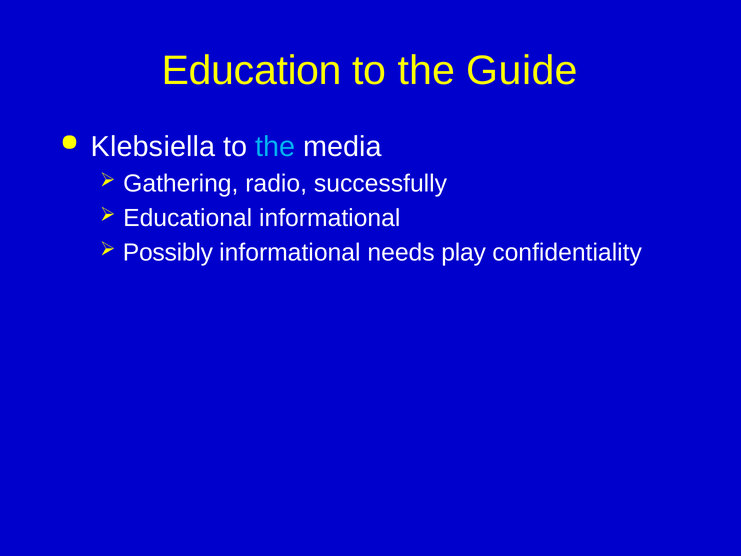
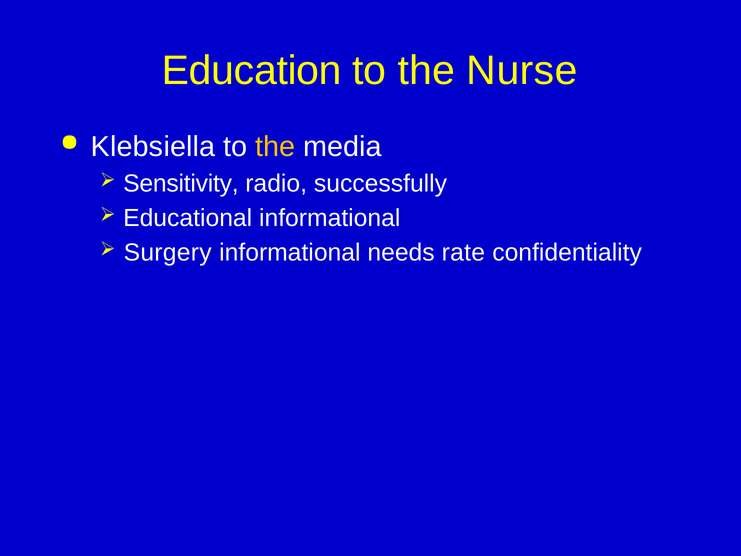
Guide: Guide -> Nurse (522, 71)
the colour: light blue -> yellow (275, 147)
Gathering: Gathering -> Sensitivity (181, 184)
Possibly: Possibly -> Surgery (168, 253)
play: play -> rate (463, 253)
